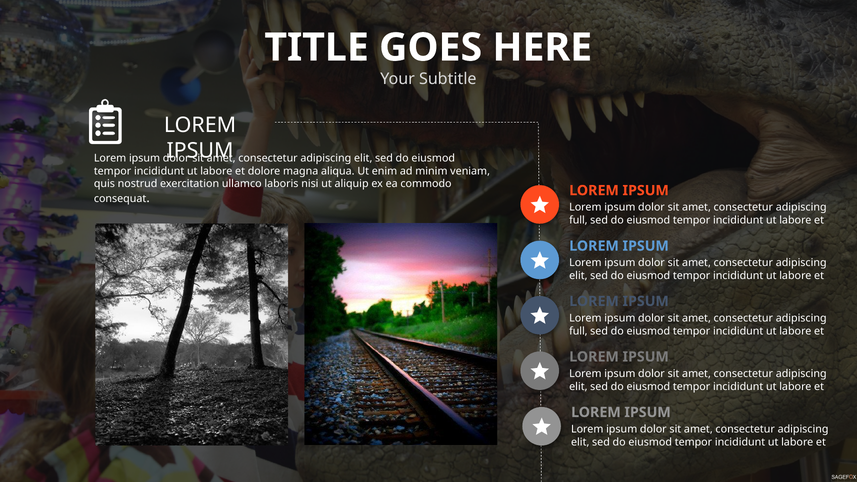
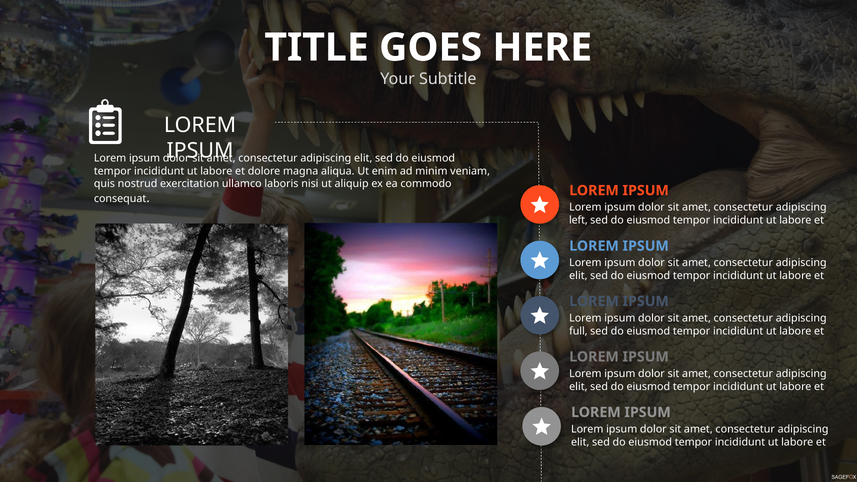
full: full -> left (578, 220)
